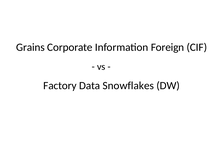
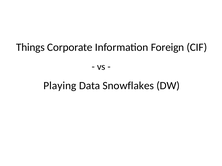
Grains: Grains -> Things (30, 47)
Factory: Factory -> Playing (60, 86)
